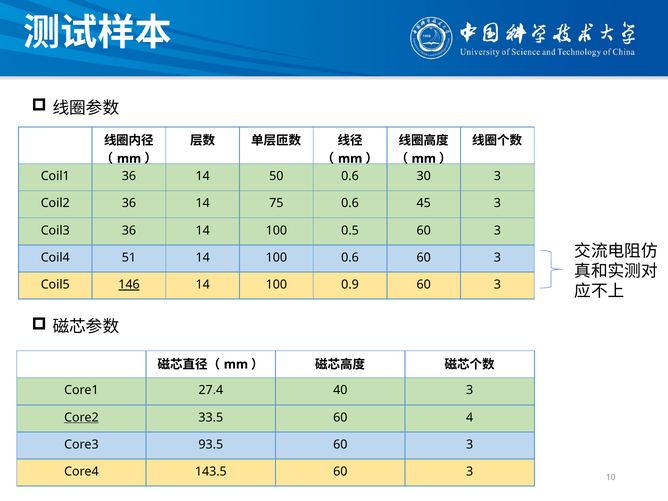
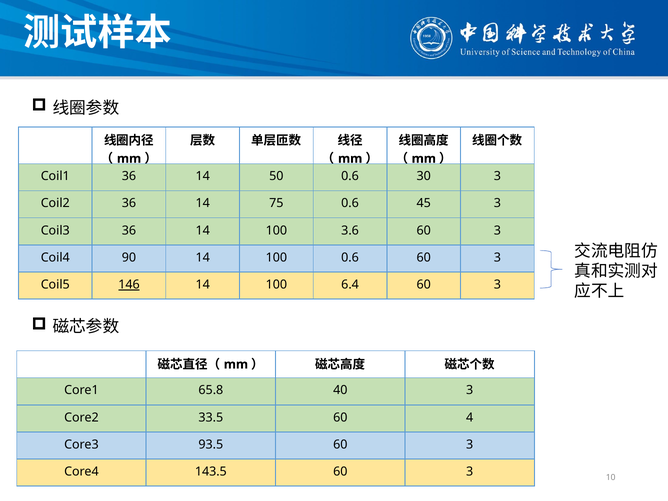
0.5: 0.5 -> 3.6 (350, 230)
51: 51 -> 90 (129, 257)
0.9: 0.9 -> 6.4 (350, 285)
27.4: 27.4 -> 65.8 (211, 390)
Core2 underline: present -> none (81, 417)
